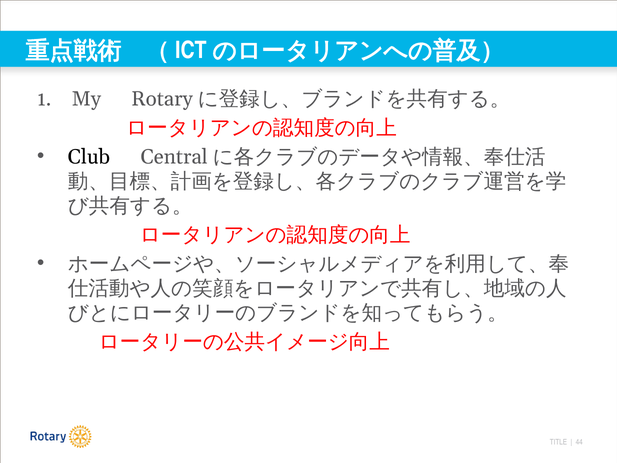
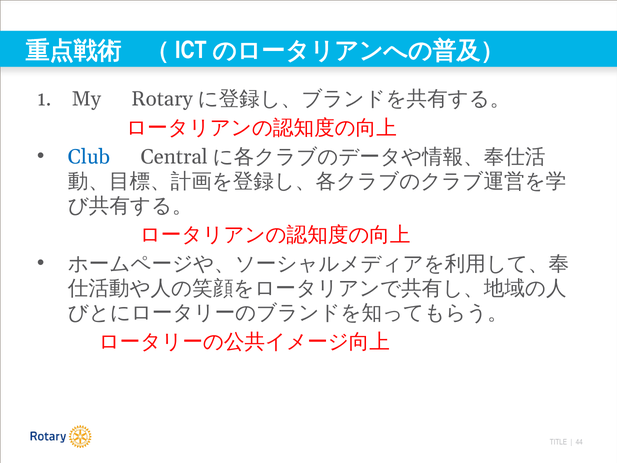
Club colour: black -> blue (89, 157)
